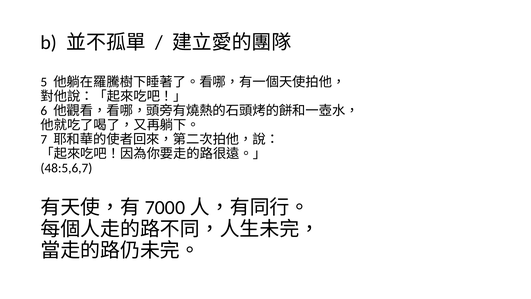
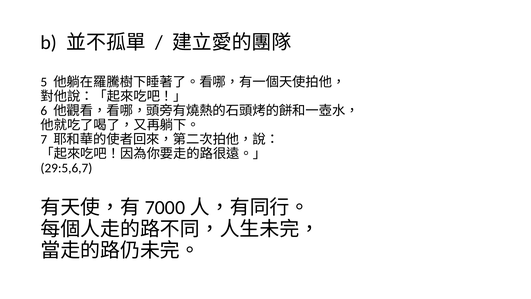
48:5,6,7: 48:5,6,7 -> 29:5,6,7 (66, 168)
